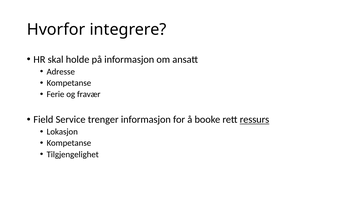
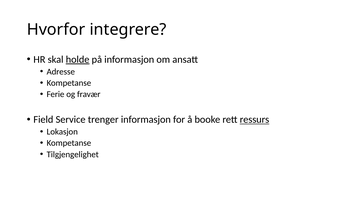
holde underline: none -> present (78, 60)
